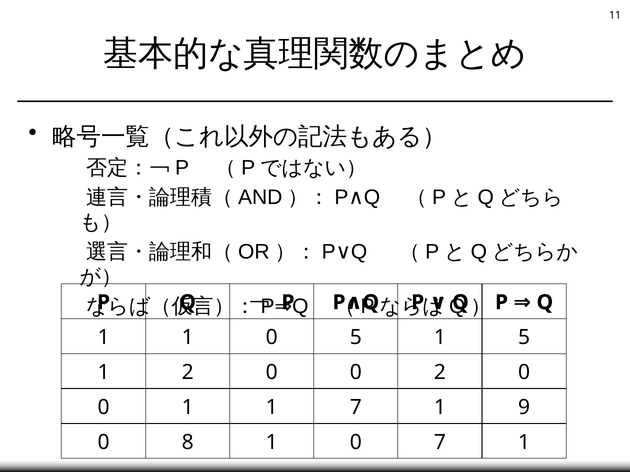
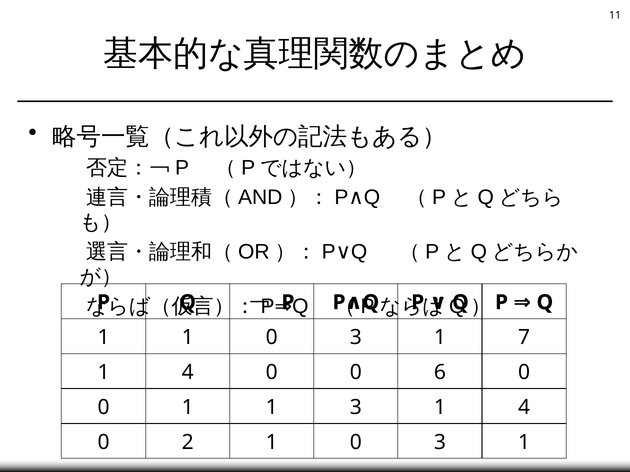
1 1 0 5: 5 -> 3 (356, 338)
1 5: 5 -> 7 (524, 338)
2: 2 -> 4 (188, 373)
0 2: 2 -> 6 (440, 373)
1 7: 7 -> 3 (356, 408)
9: 9 -> 4 (524, 408)
8: 8 -> 2 (188, 443)
7: 7 -> 3 (440, 443)
